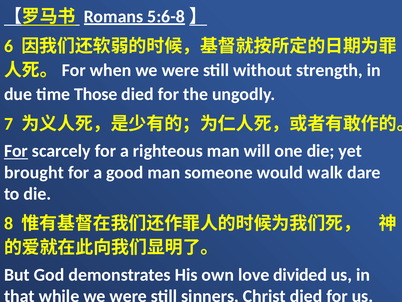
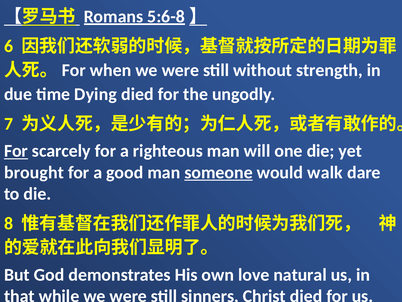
Those: Those -> Dying (96, 94)
someone underline: none -> present (219, 172)
divided: divided -> natural (300, 274)
